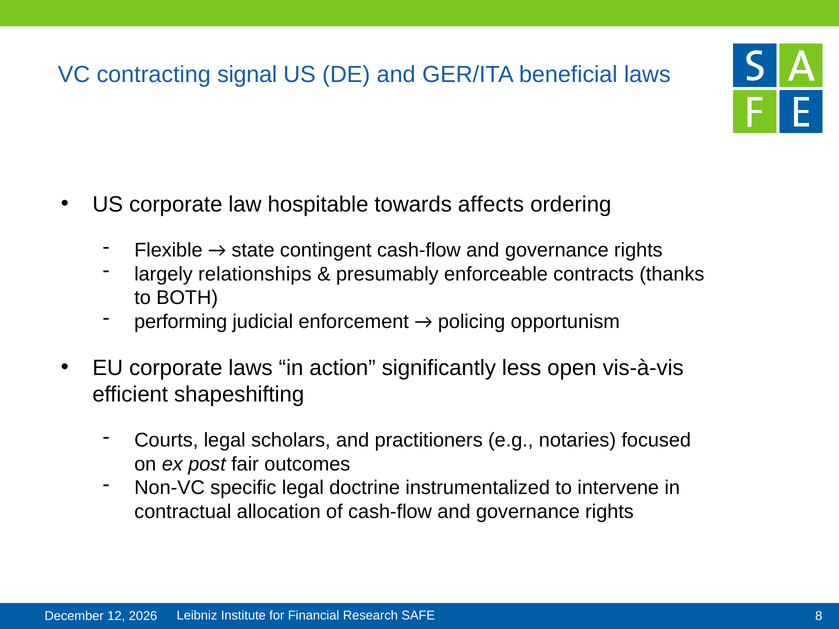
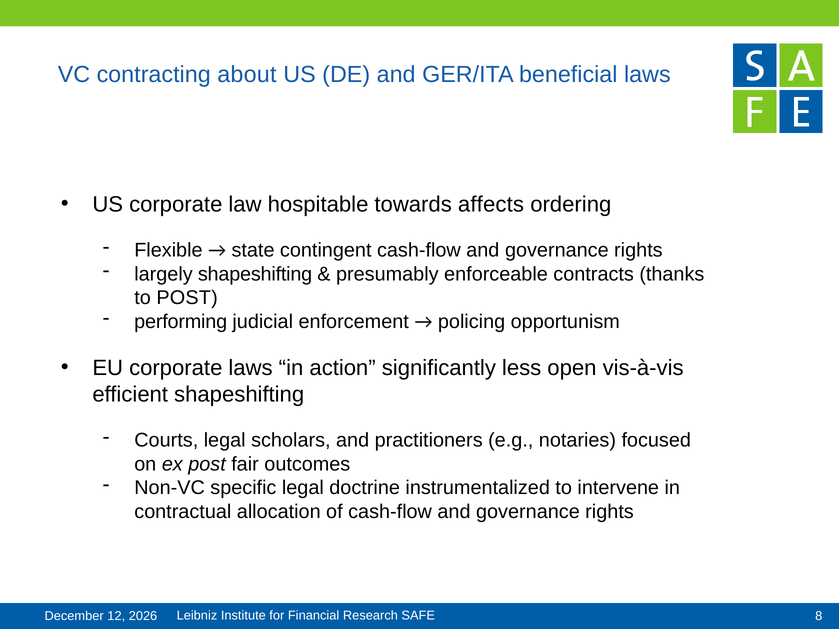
signal: signal -> about (247, 74)
largely relationships: relationships -> shapeshifting (255, 274)
to BOTH: BOTH -> POST (187, 298)
